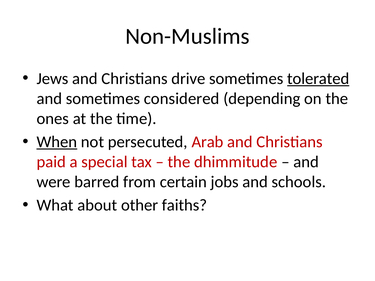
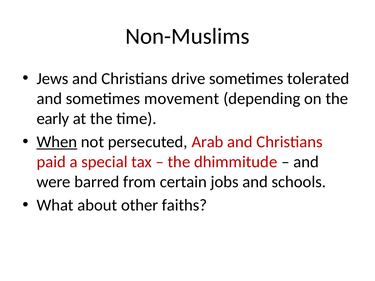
tolerated underline: present -> none (318, 79)
considered: considered -> movement (182, 99)
ones: ones -> early (53, 119)
